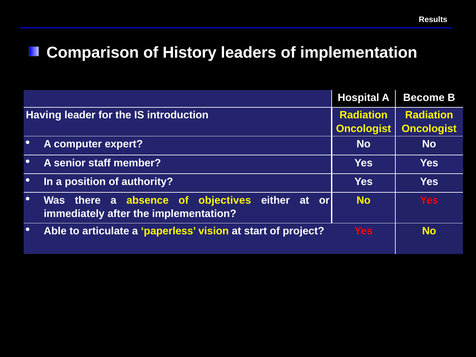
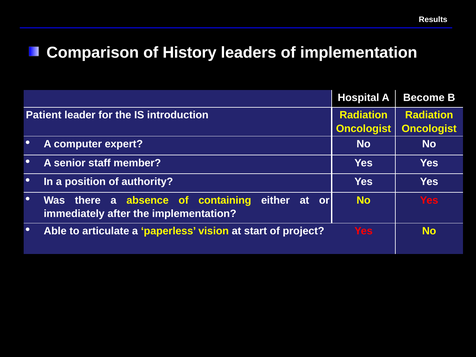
Having: Having -> Patient (44, 115)
objectives: objectives -> containing (225, 200)
